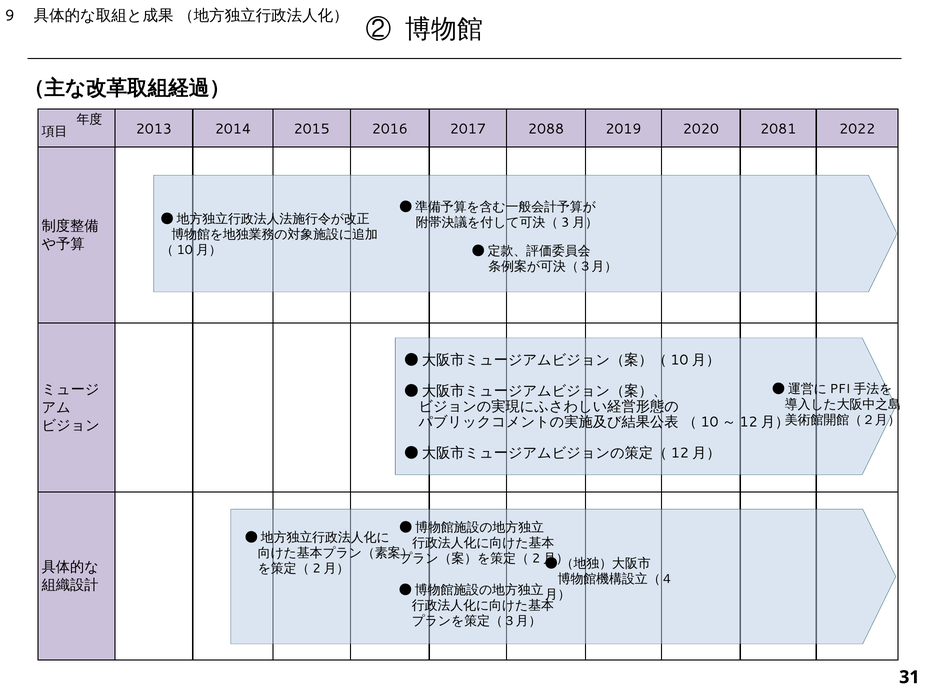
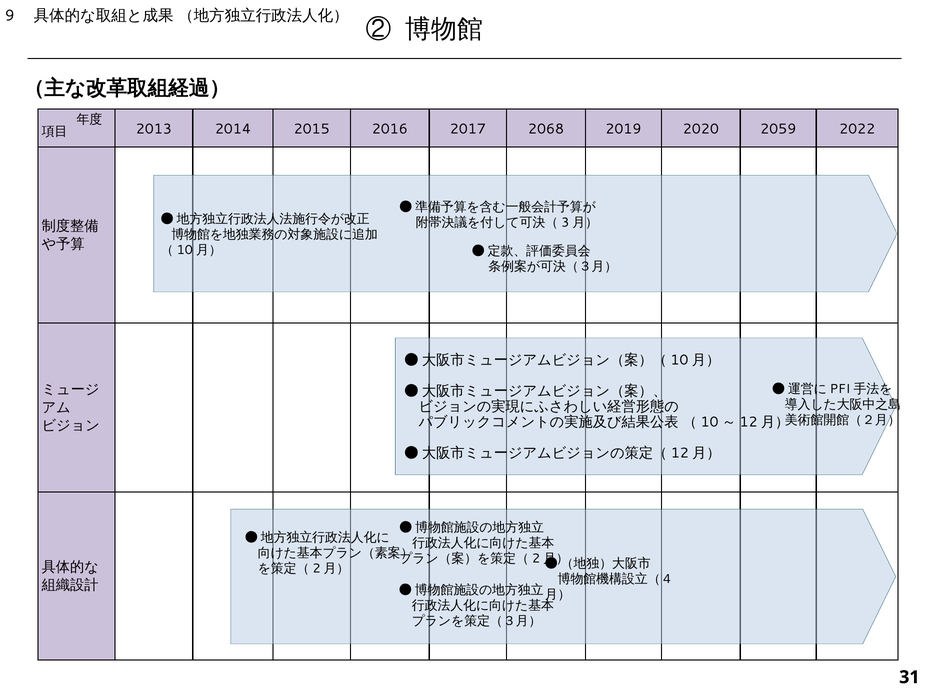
2088: 2088 -> 2068 (546, 129)
2081: 2081 -> 2059 (778, 129)
